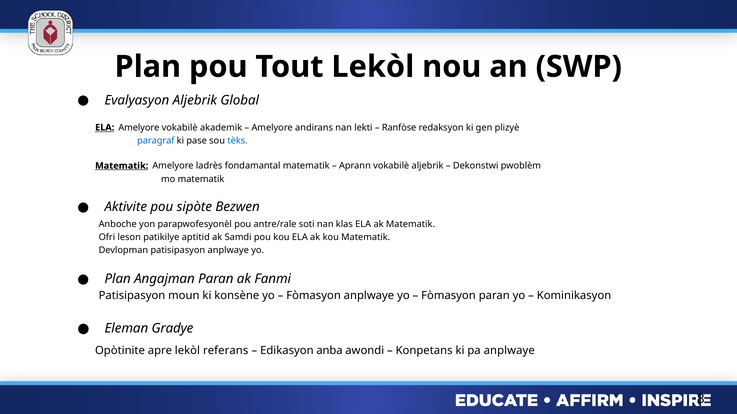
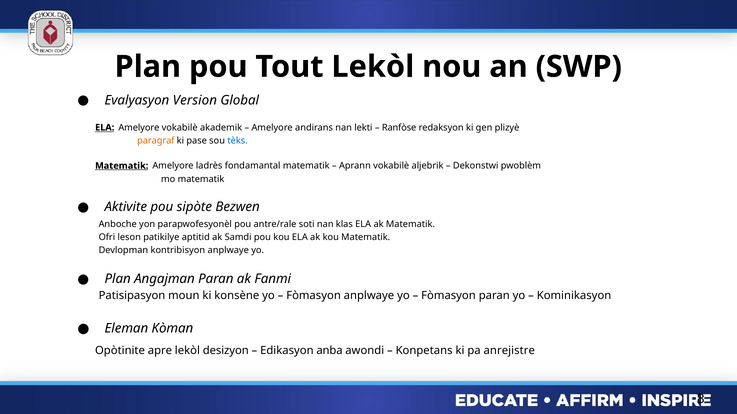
Evalyasyon Aljebrik: Aljebrik -> Version (195, 100)
paragraf colour: blue -> orange (156, 141)
Devlopman patisipasyon: patisipasyon -> kontribisyon (178, 250)
Gradye: Gradye -> Kòman (172, 329)
referans: referans -> desizyon (226, 351)
pa anplwaye: anplwaye -> anrejistre (509, 351)
